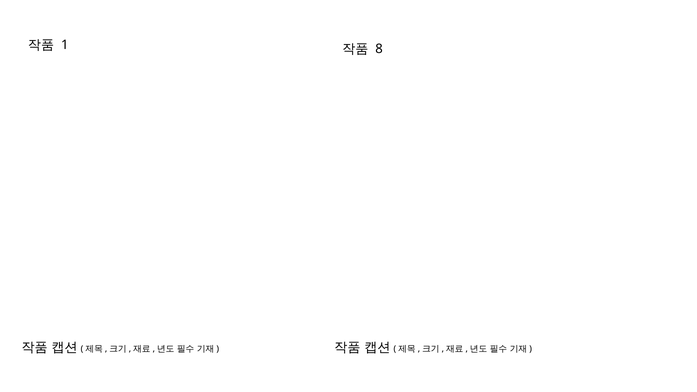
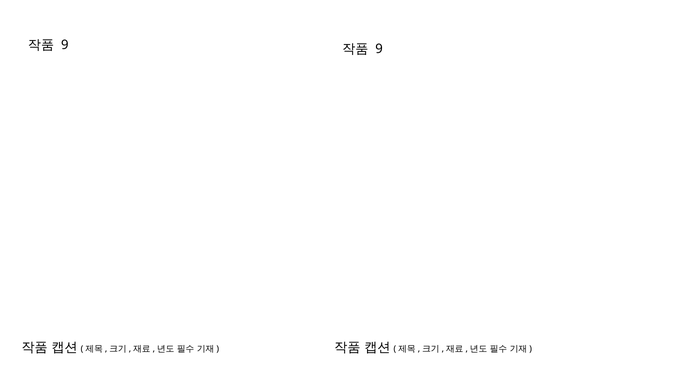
1: 1 -> 9 (65, 45)
8: 8 -> 9 (379, 49)
